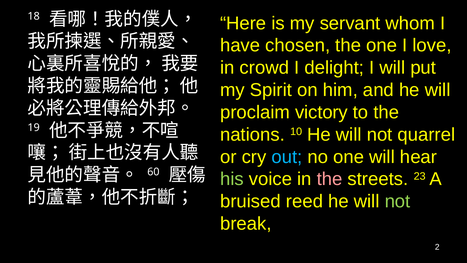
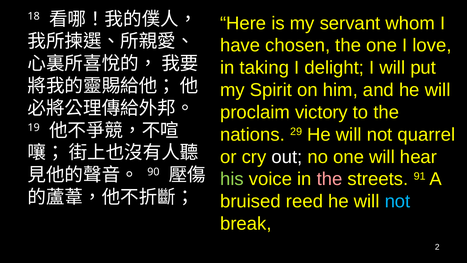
crowd: crowd -> taking (264, 68)
10: 10 -> 29 (296, 131)
out colour: light blue -> white (287, 157)
60: 60 -> 90 (153, 172)
23: 23 -> 91 (420, 176)
not colour: light green -> light blue (398, 201)
